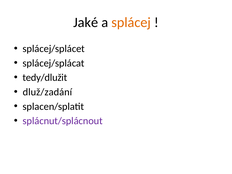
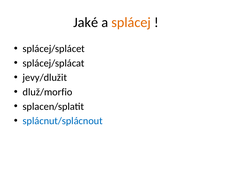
tedy/dlužit: tedy/dlužit -> jevy/dlužit (45, 78)
dluž/zadání: dluž/zadání -> dluž/morfio (48, 92)
splácnut/splácnout colour: purple -> blue (63, 121)
